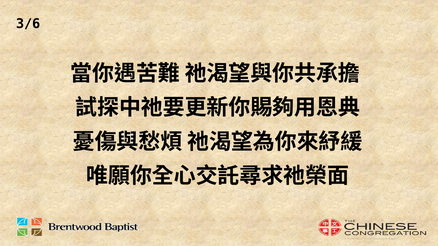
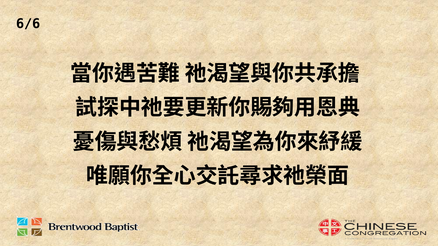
3/6: 3/6 -> 6/6 (28, 24)
